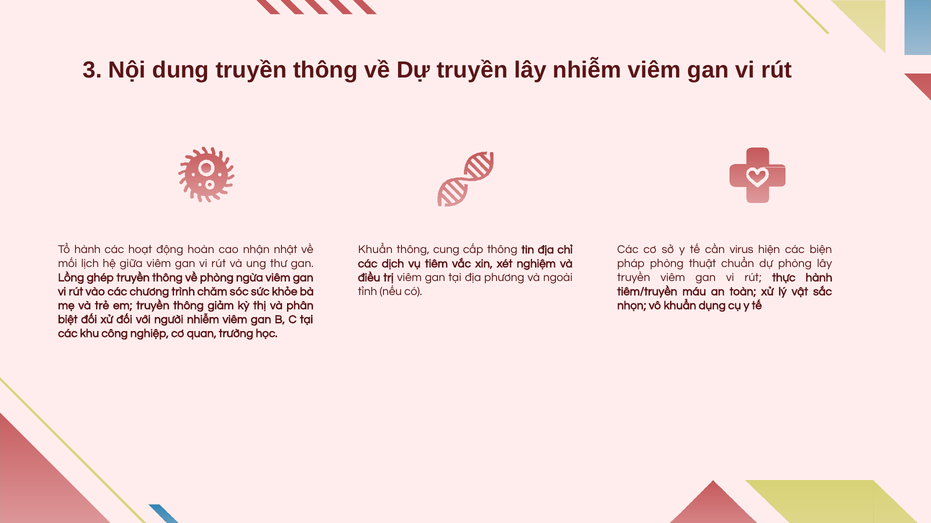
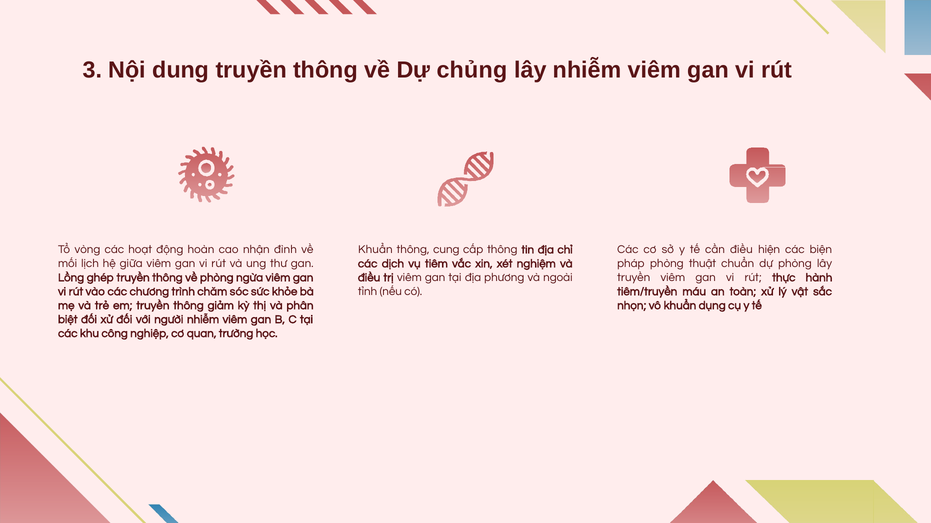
Dự truyền: truyền -> chủng (472, 70)
Tổ hành: hành -> vòng (87, 250)
nhật: nhật -> đình (285, 250)
cần virus: virus -> điều (741, 250)
